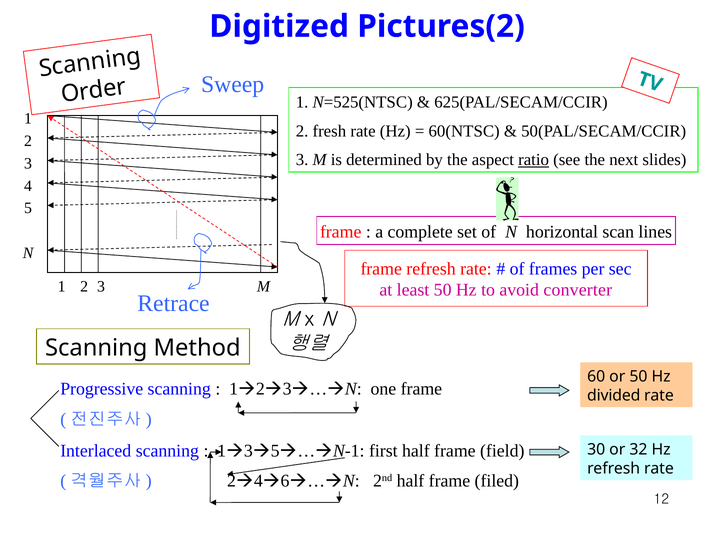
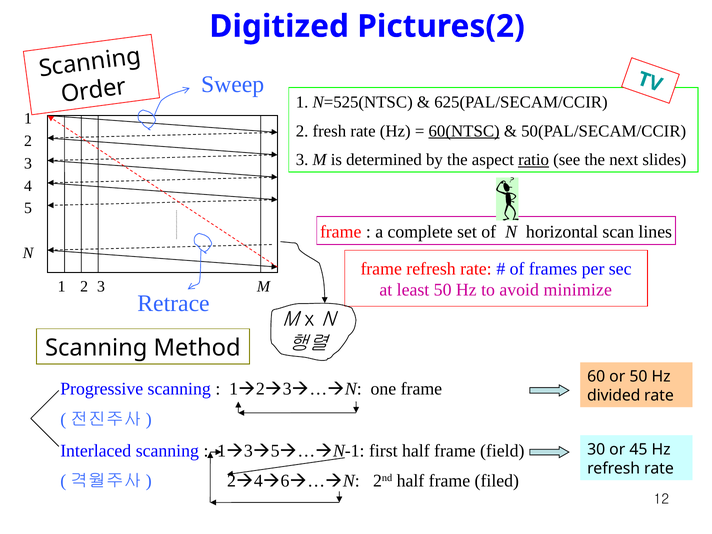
60(NTSC underline: none -> present (464, 131)
converter: converter -> minimize (578, 290)
32: 32 -> 45 (638, 449)
